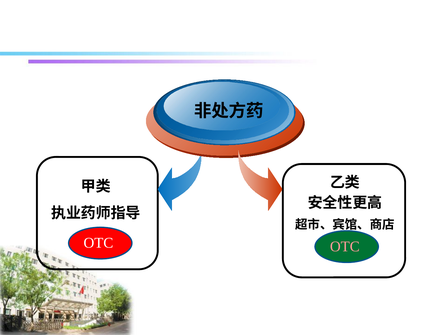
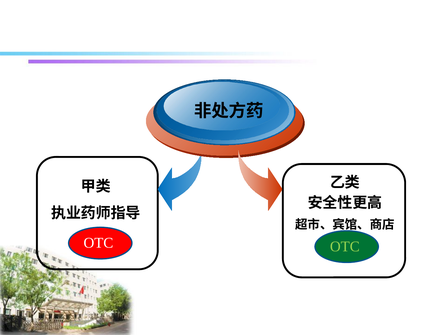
OTC colour: pink -> light green (345, 247)
